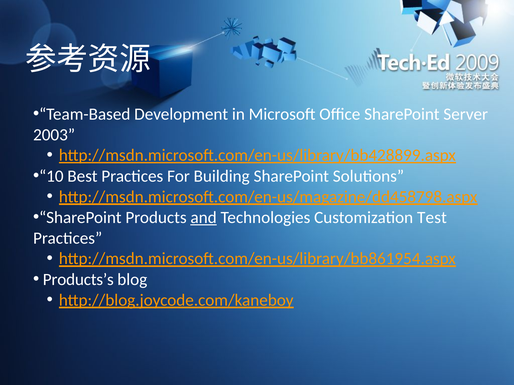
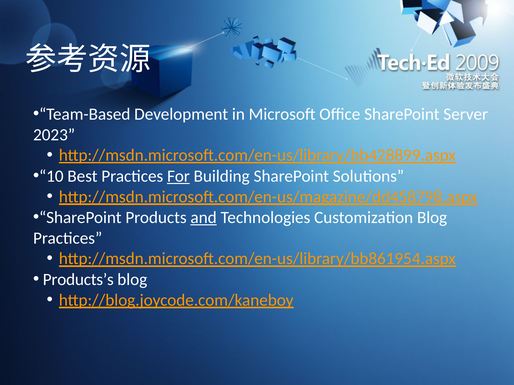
2003: 2003 -> 2023 (54, 135)
For underline: none -> present (178, 176)
Customization Test: Test -> Blog (432, 218)
